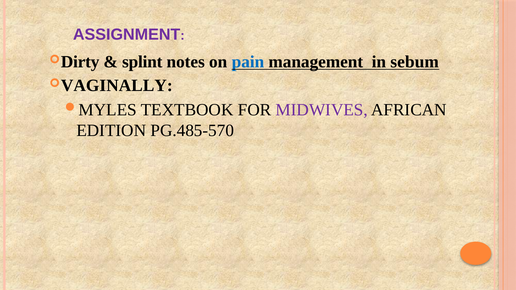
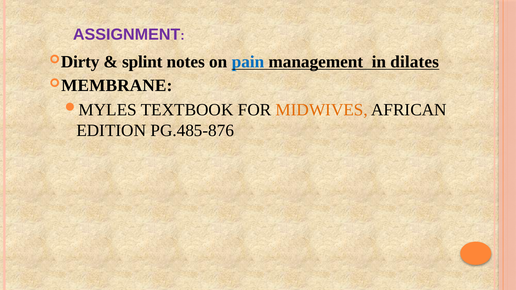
sebum: sebum -> dilates (415, 62)
VAGINALLY: VAGINALLY -> MEMBRANE (117, 86)
MIDWIVES colour: purple -> orange (322, 110)
PG.485-570: PG.485-570 -> PG.485-876 (192, 130)
